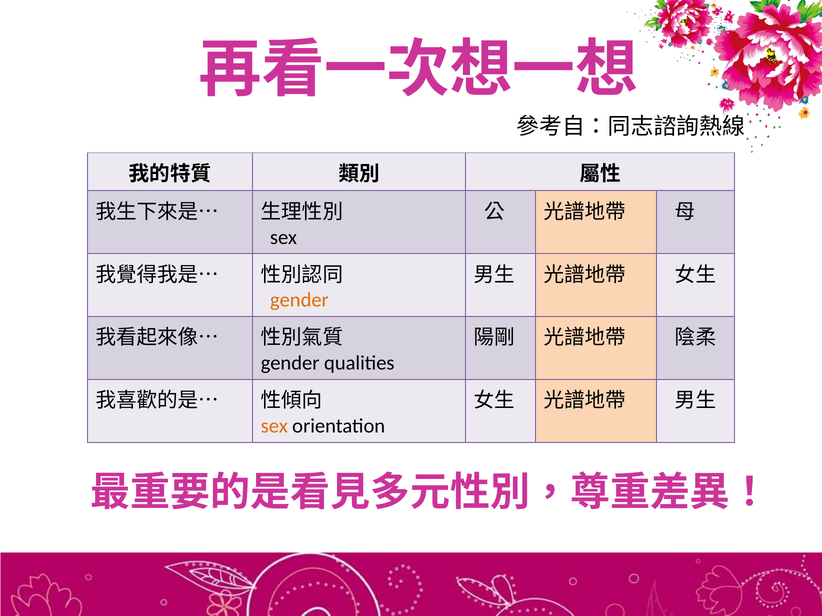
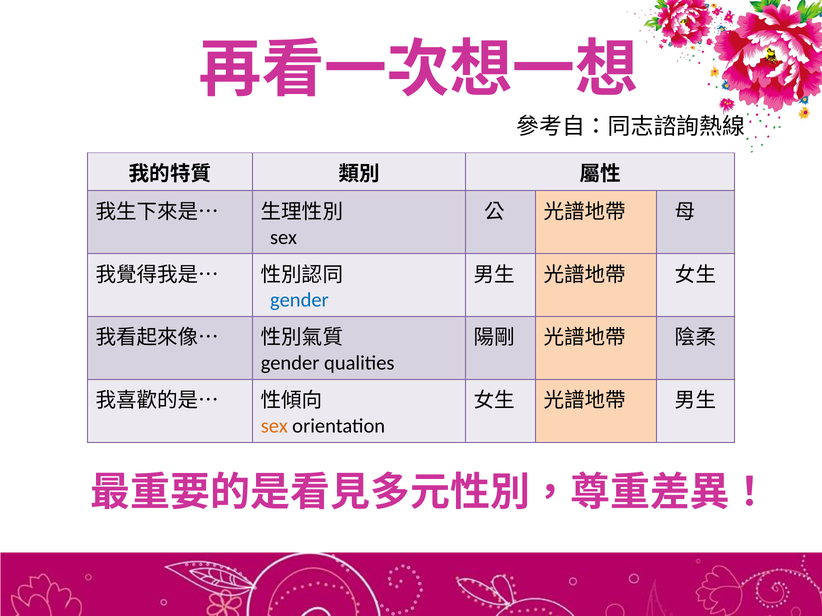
gender colour: orange -> blue (299, 300)
